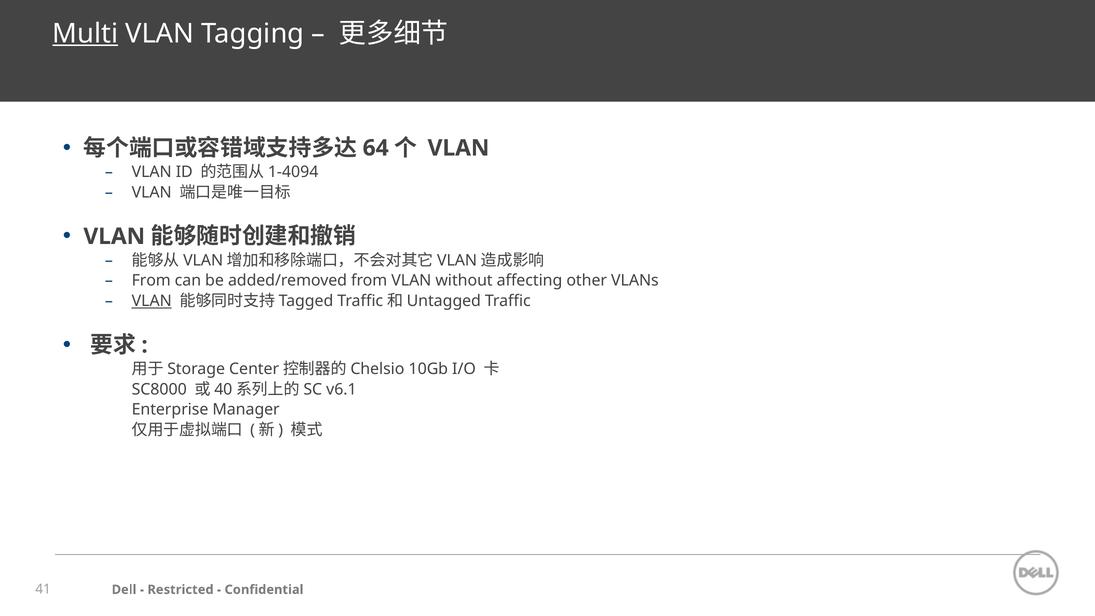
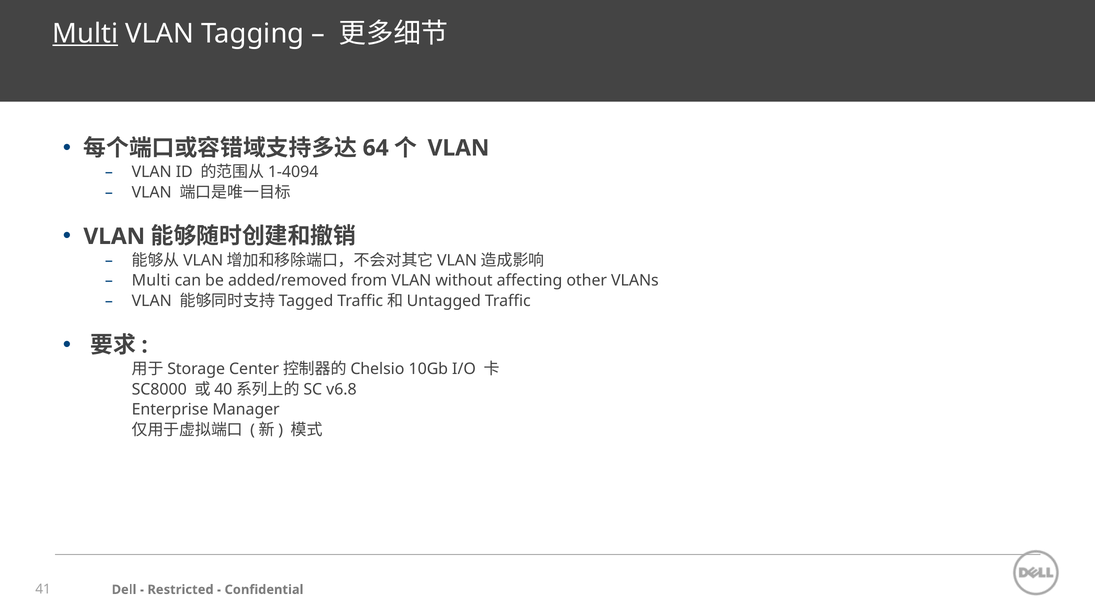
From: From -> Multi (151, 281)
VLAN underline: present -> none (152, 301)
v6.1: v6.1 -> v6.8 (341, 389)
